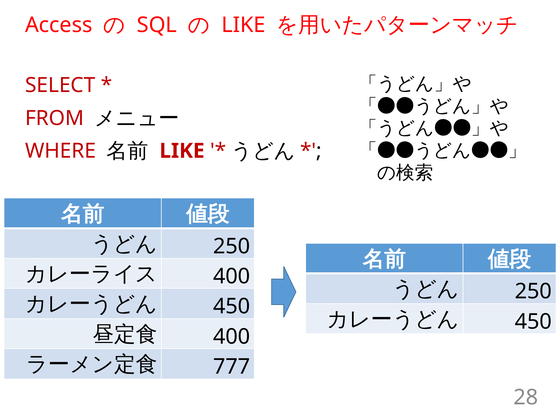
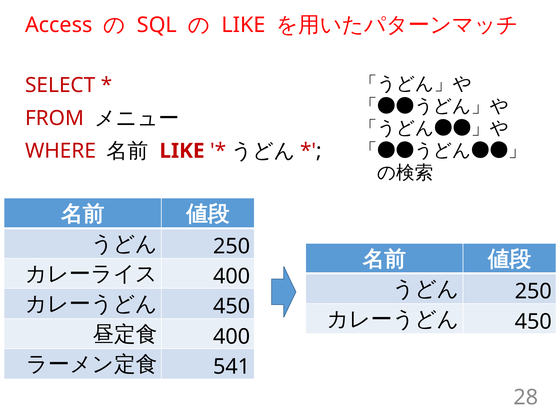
777: 777 -> 541 (232, 367)
